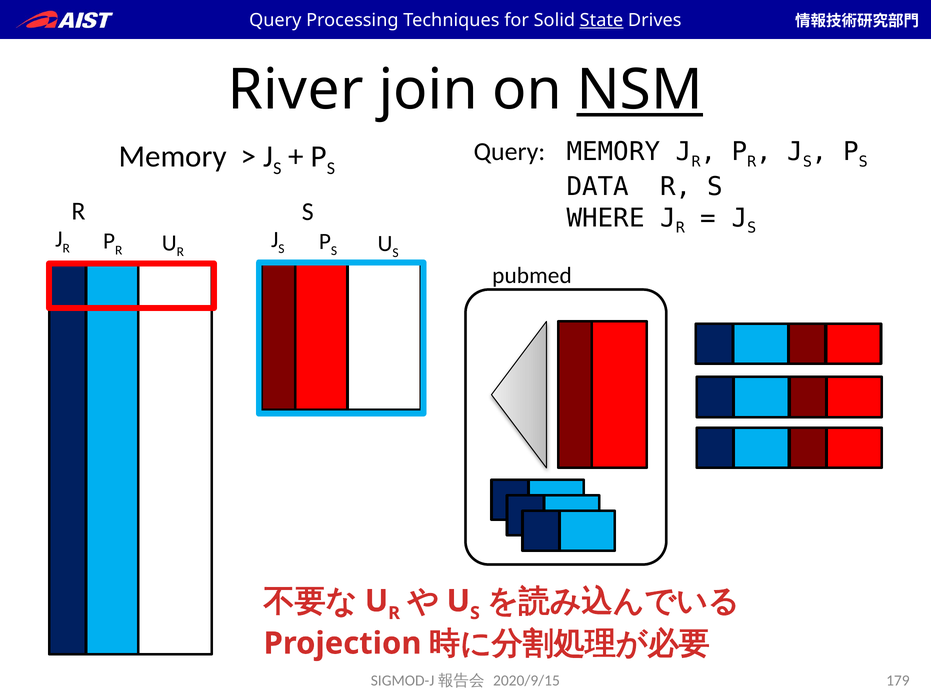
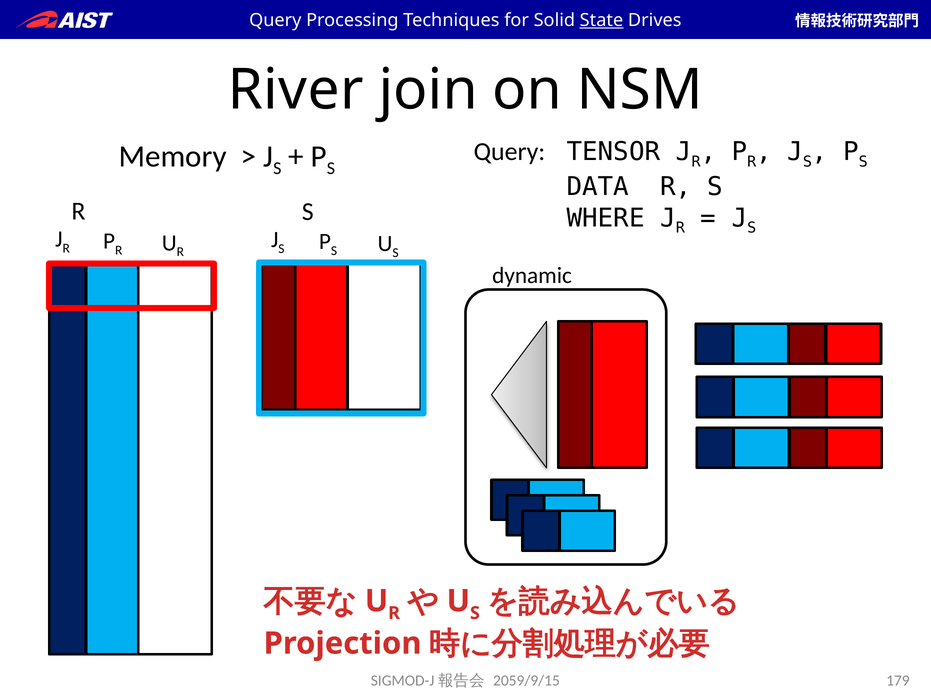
NSM underline: present -> none (640, 90)
Query MEMORY: MEMORY -> TENSOR (613, 152)
pubmed: pubmed -> dynamic (532, 276)
2020/9/15: 2020/9/15 -> 2059/9/15 (526, 681)
